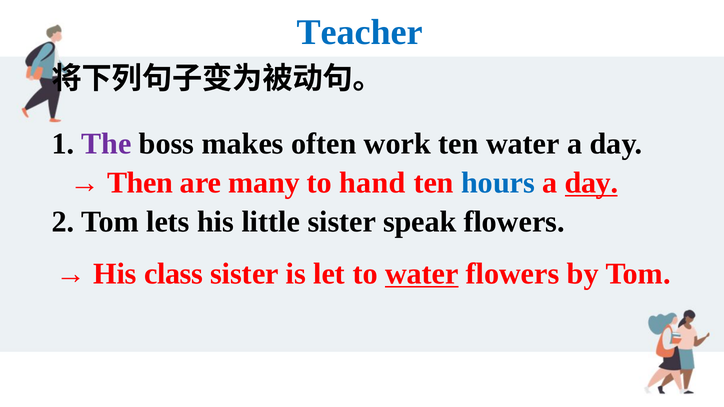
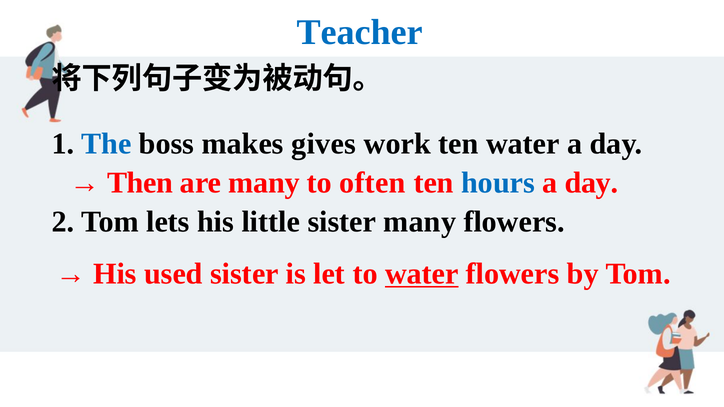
The colour: purple -> blue (106, 144)
often: often -> gives (324, 144)
hand: hand -> often (372, 183)
day underline: present -> none (591, 183)
sister speak: speak -> many (420, 222)
class: class -> used (173, 274)
